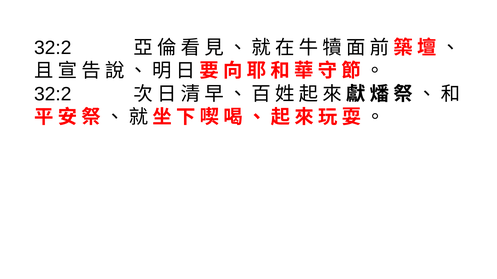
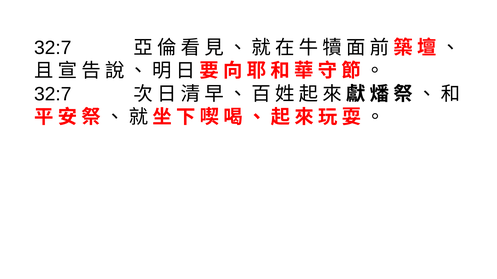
32:2: 32:2 -> 32:7 (53, 48)
32:2: 32:2 -> 32:7 (53, 94)
